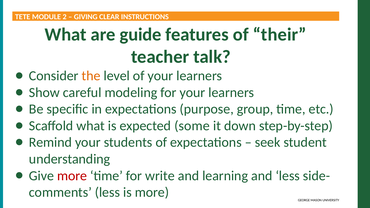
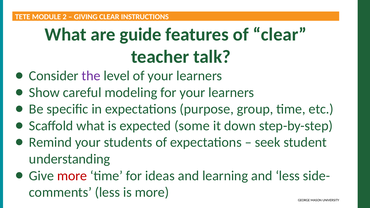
of their: their -> clear (280, 35)
the colour: orange -> purple (91, 76)
write: write -> ideas (160, 176)
